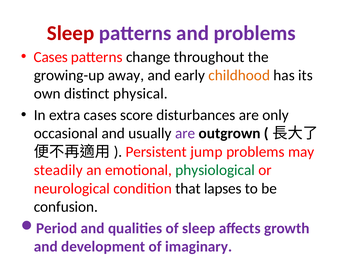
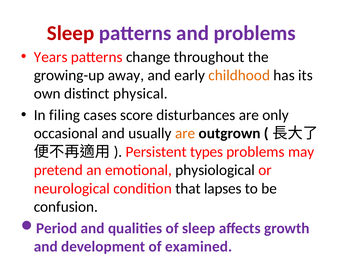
Cases: Cases -> Years (51, 57)
extra: extra -> filing (65, 115)
are colour: purple -> orange (185, 133)
jump: jump -> types (207, 151)
steadily: steadily -> pretend (58, 170)
physiological colour: green -> black (215, 170)
imaginary: imaginary -> examined (199, 246)
